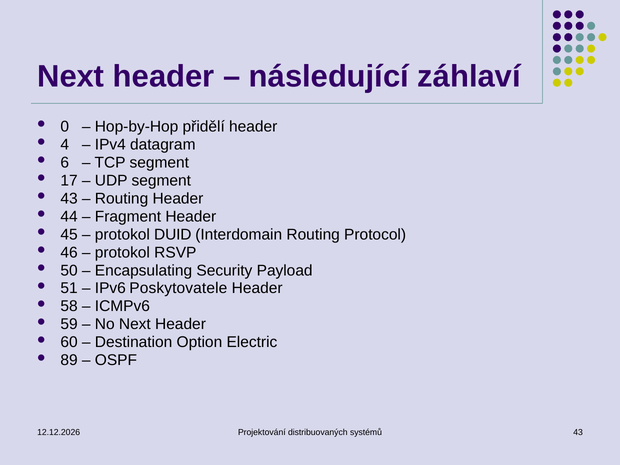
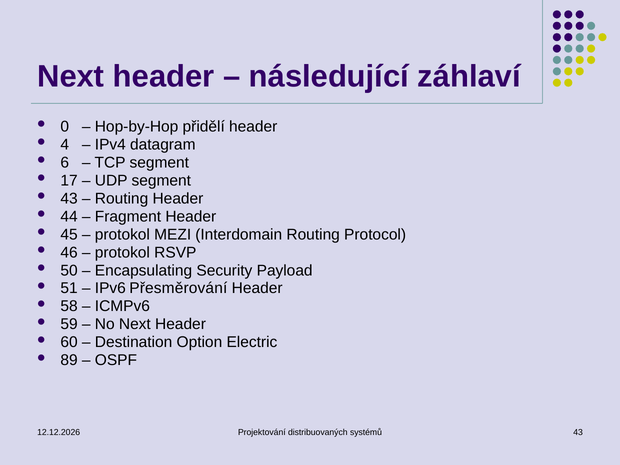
DUID: DUID -> MEZI (173, 234)
Poskytovatele: Poskytovatele -> Přesměrování (178, 288)
